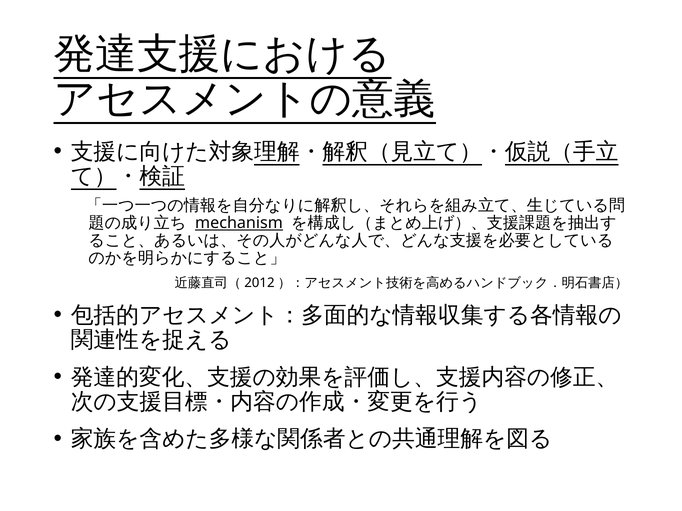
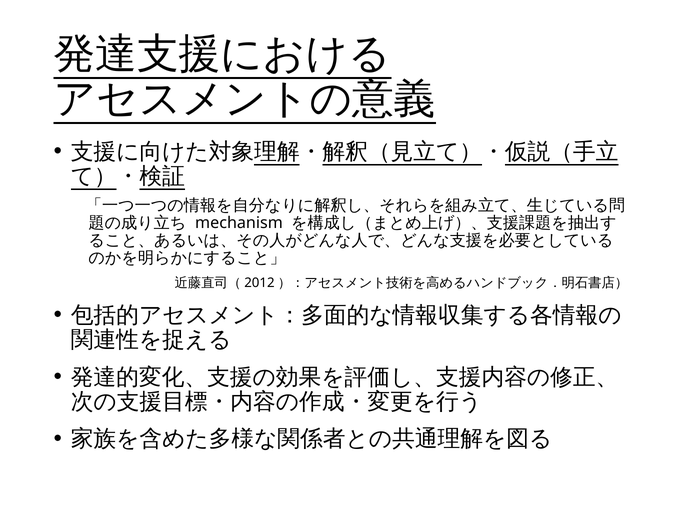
mechanism underline: present -> none (239, 223)
